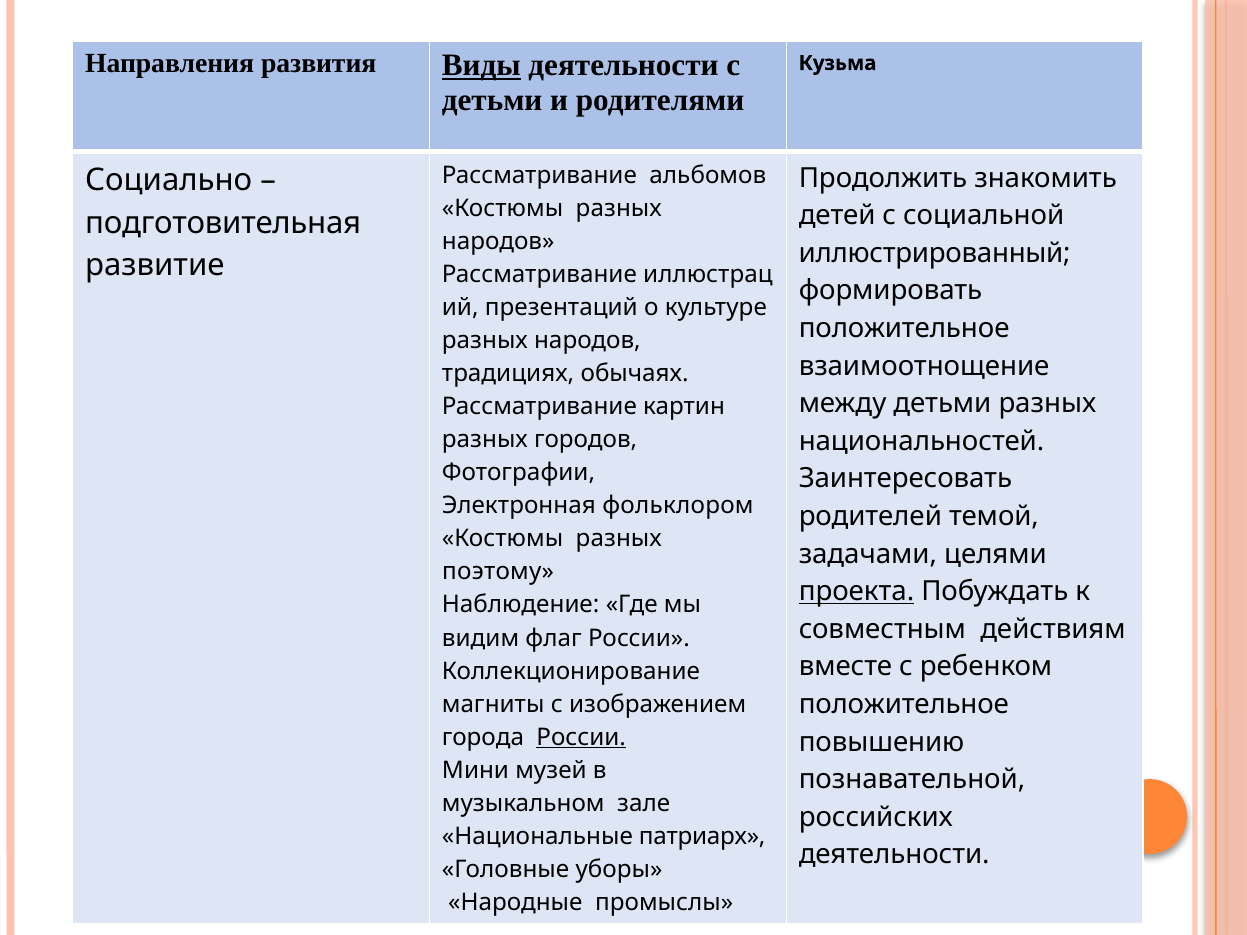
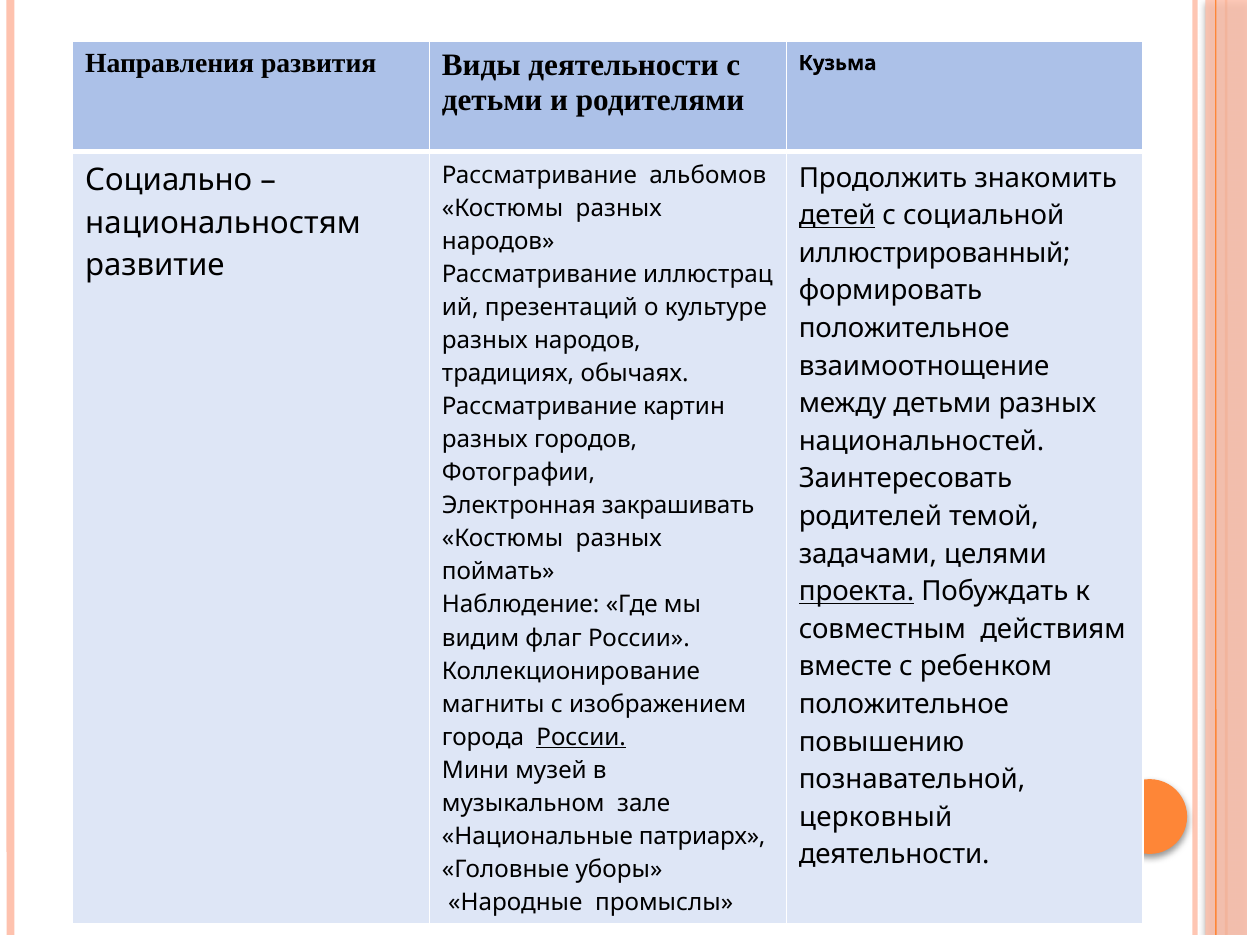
Виды underline: present -> none (481, 65)
детей underline: none -> present (837, 216)
подготовительная: подготовительная -> национальностям (223, 223)
фольклором: фольклором -> закрашивать (678, 506)
поэтому: поэтому -> поймать (498, 572)
российских: российских -> церковный (876, 817)
